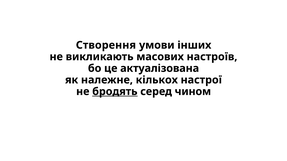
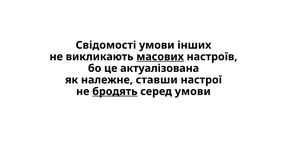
Створення: Створення -> Свідомості (106, 45)
масових underline: none -> present (160, 57)
кількох: кількох -> ставши (157, 80)
серед чином: чином -> умови (193, 92)
